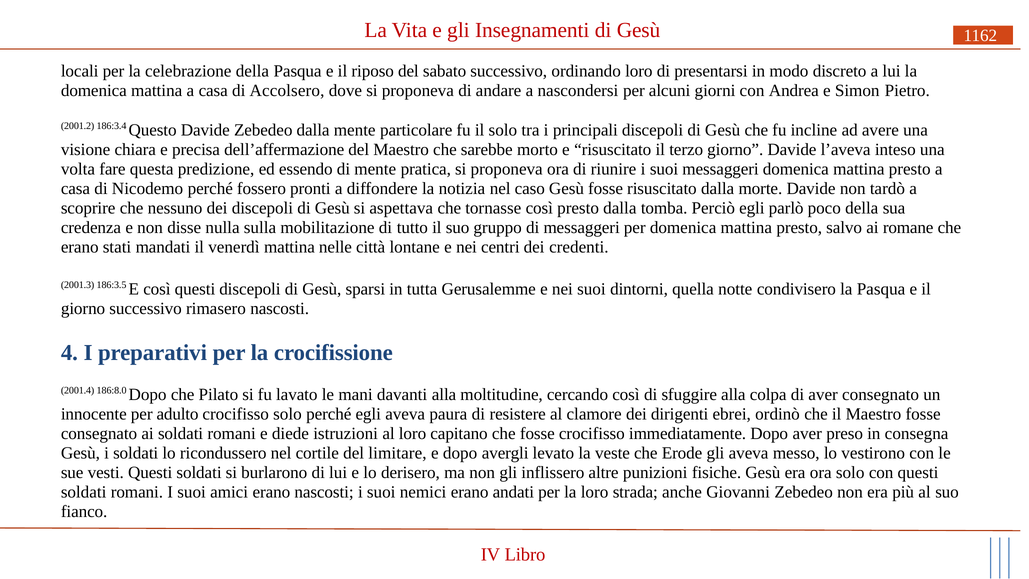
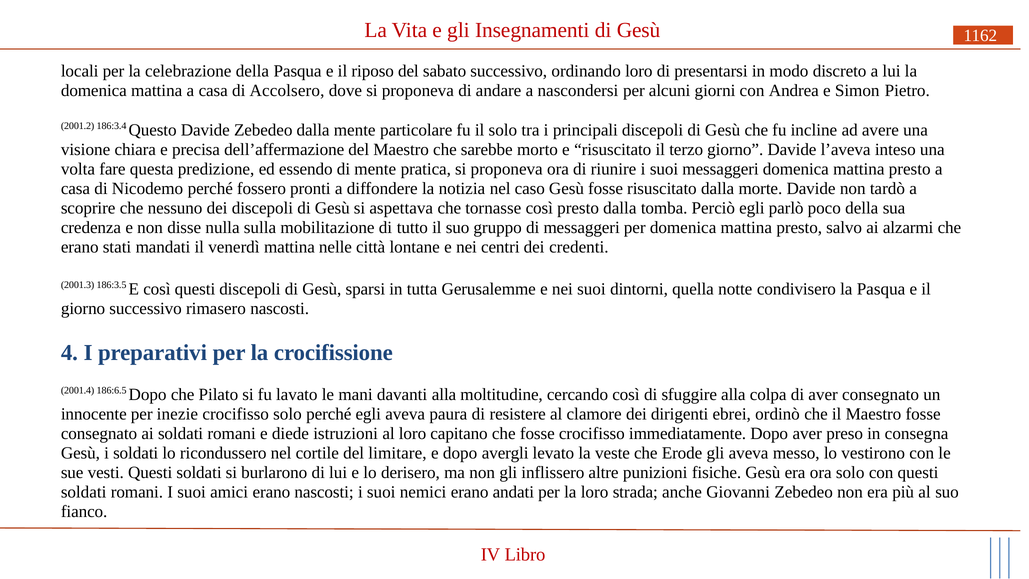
romane: romane -> alzarmi (908, 228)
186:8.0: 186:8.0 -> 186:6.5 (112, 391)
adulto: adulto -> inezie (177, 414)
